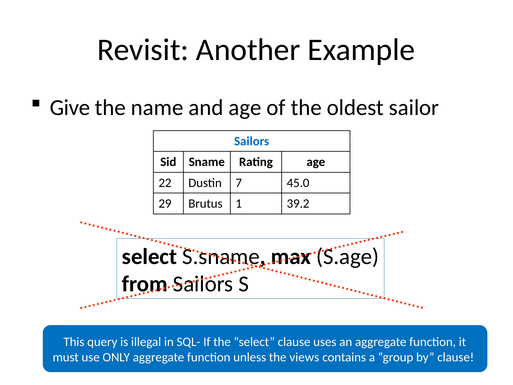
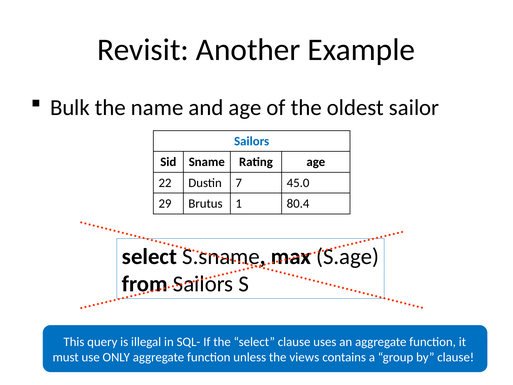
Give: Give -> Bulk (70, 108)
39.2: 39.2 -> 80.4 (298, 203)
